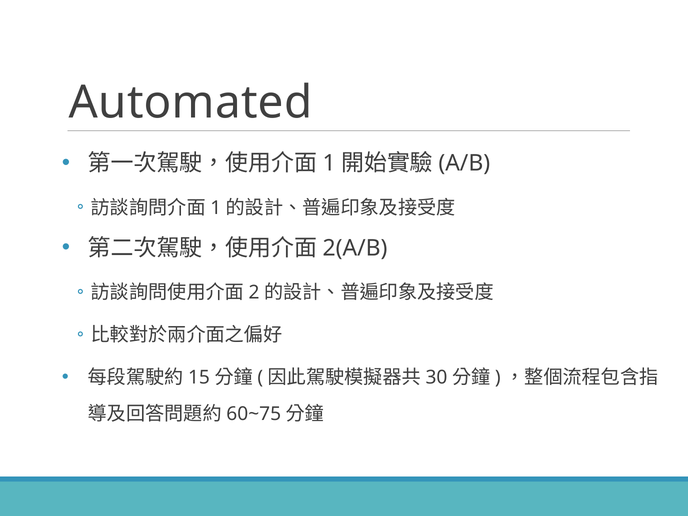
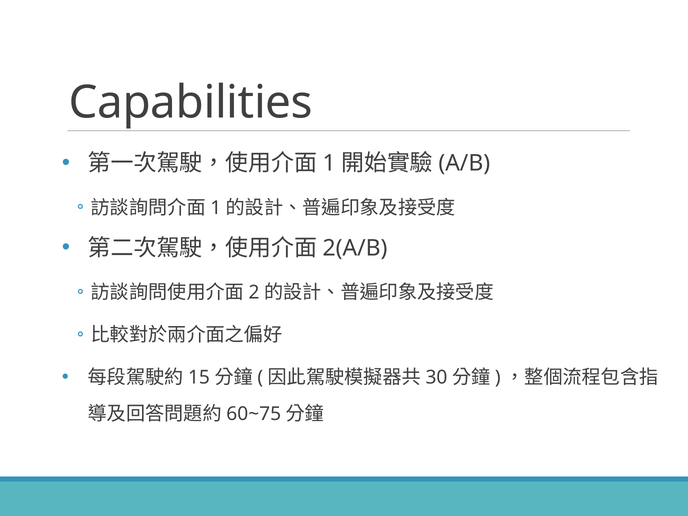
Automated: Automated -> Capabilities (191, 103)
